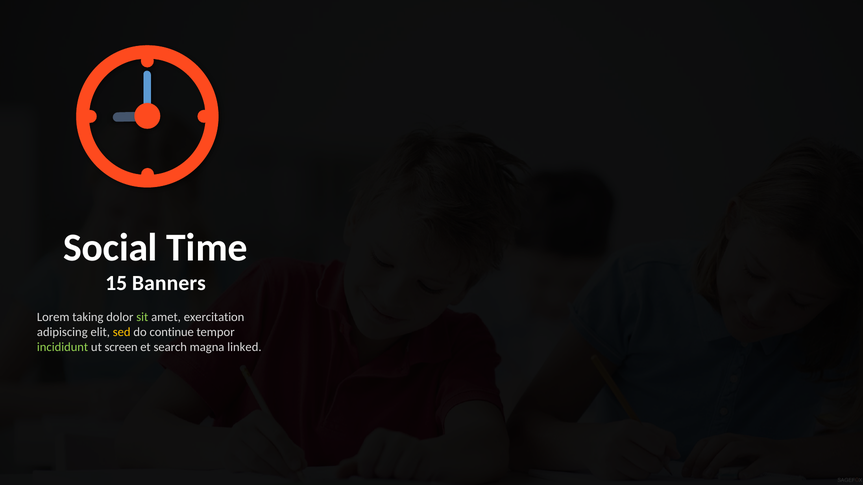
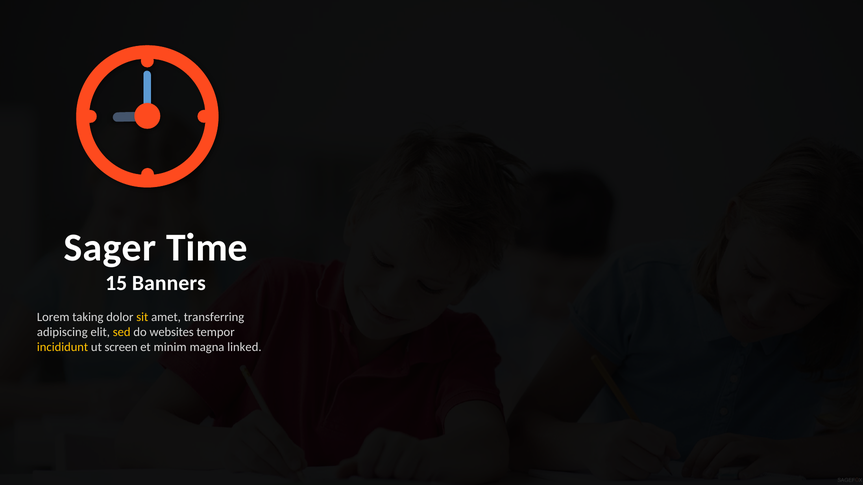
Social: Social -> Sager (110, 248)
sit colour: light green -> yellow (142, 317)
exercitation: exercitation -> transferring (214, 317)
continue: continue -> websites (172, 332)
incididunt colour: light green -> yellow (63, 348)
search: search -> minim (170, 348)
